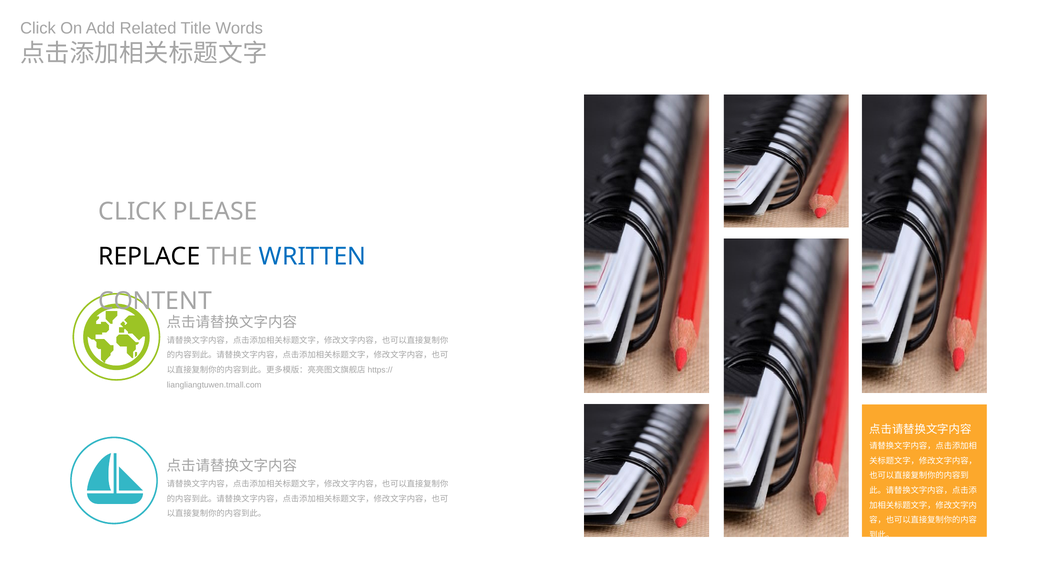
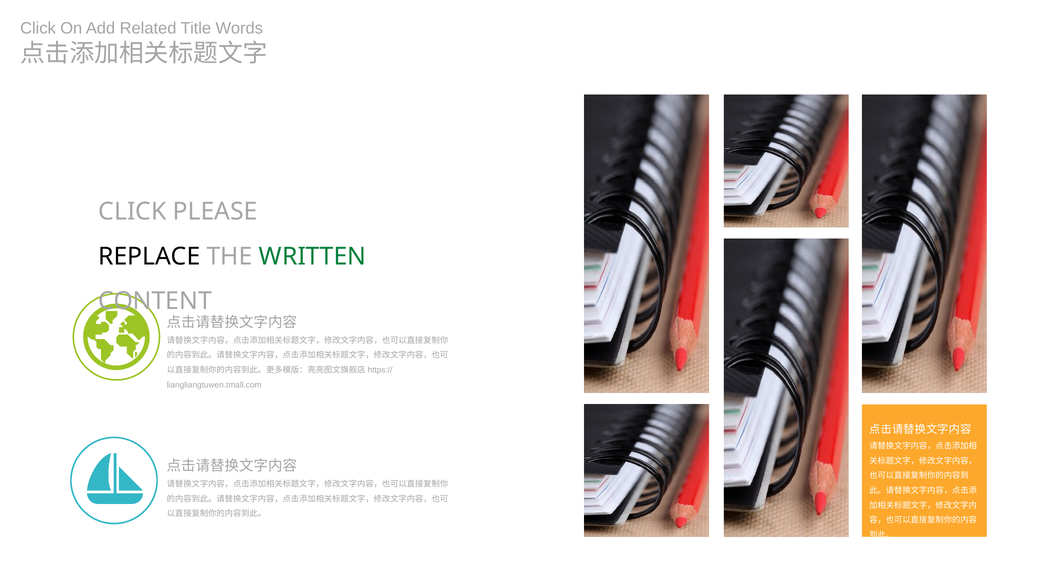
WRITTEN colour: blue -> green (313, 256)
